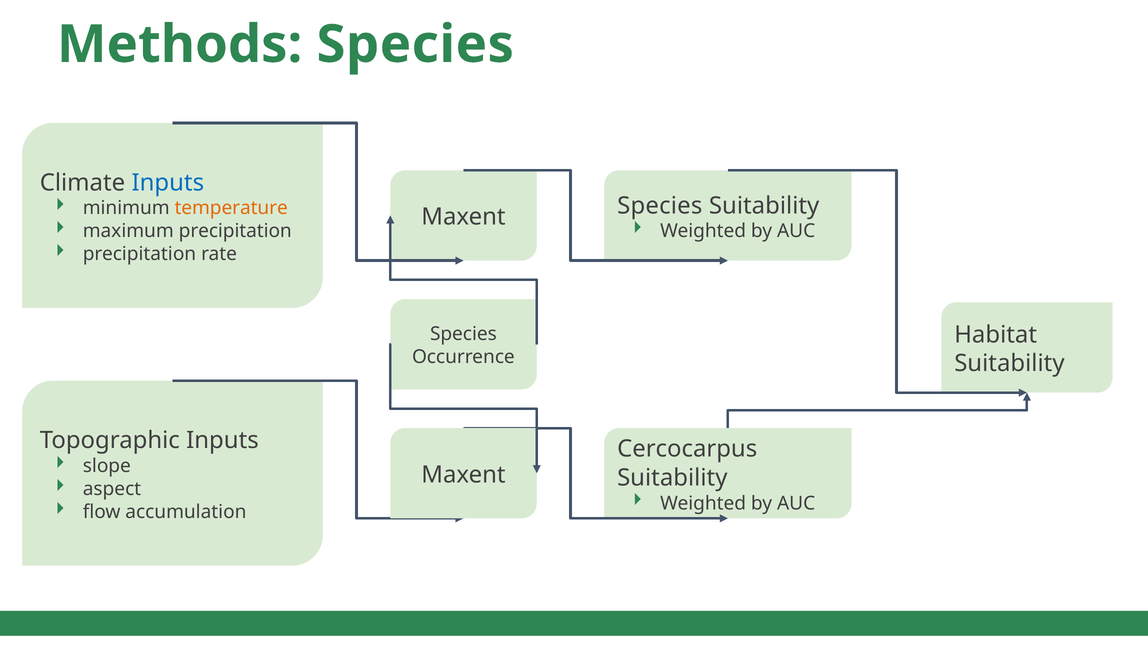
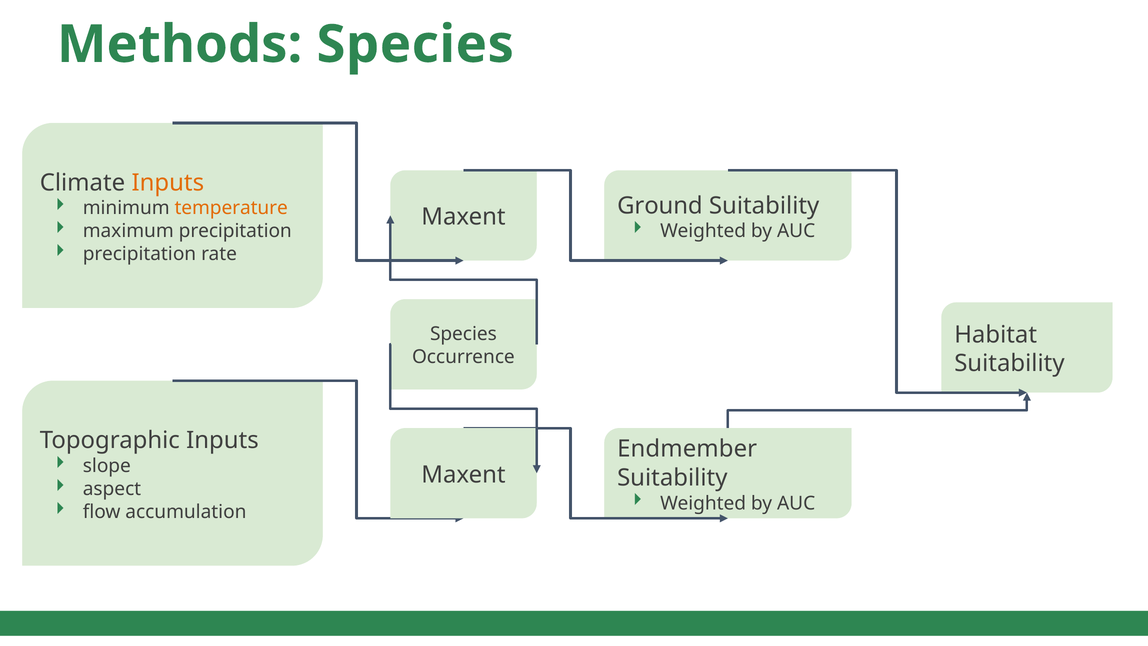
Inputs colour: blue -> orange (168, 183)
Maxent Species: Species -> Ground (660, 206)
Cercocarpus: Cercocarpus -> Endmember (687, 449)
